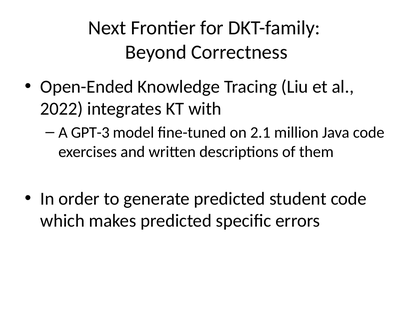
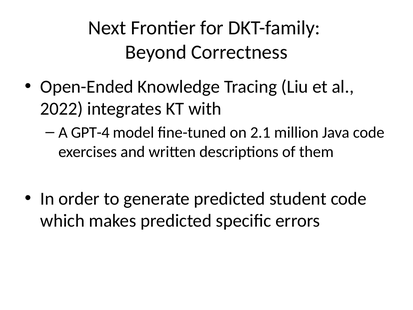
GPT-3: GPT-3 -> GPT-4 (90, 132)
